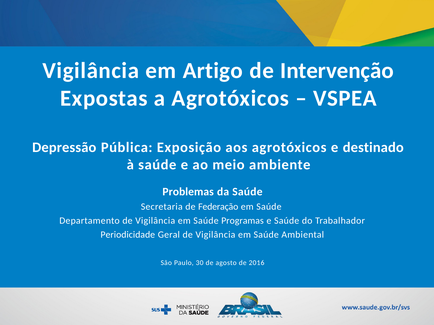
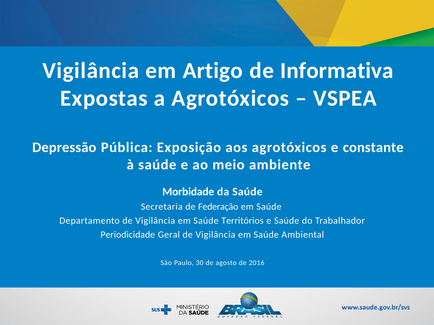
Intervenção: Intervenção -> Informativa (337, 71)
destinado: destinado -> constante (373, 148)
Problemas: Problemas -> Morbidade (188, 192)
Programas: Programas -> Territórios (242, 221)
